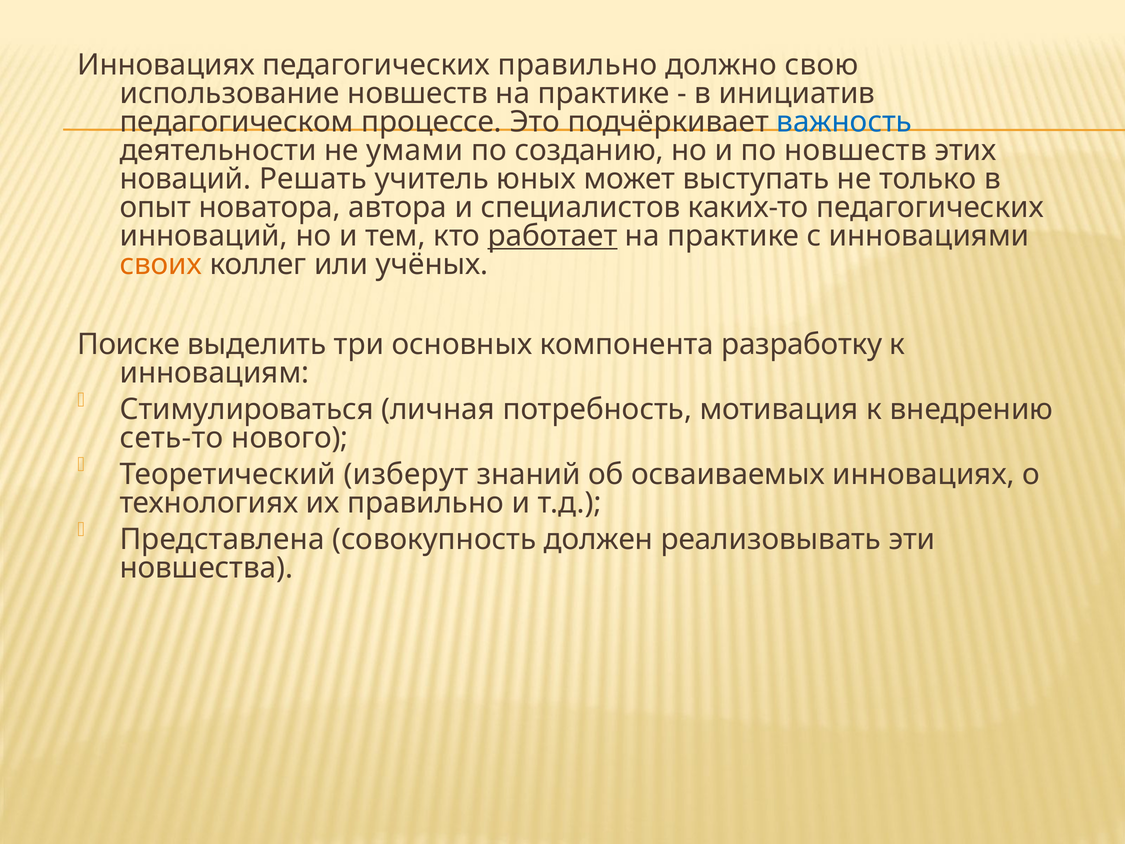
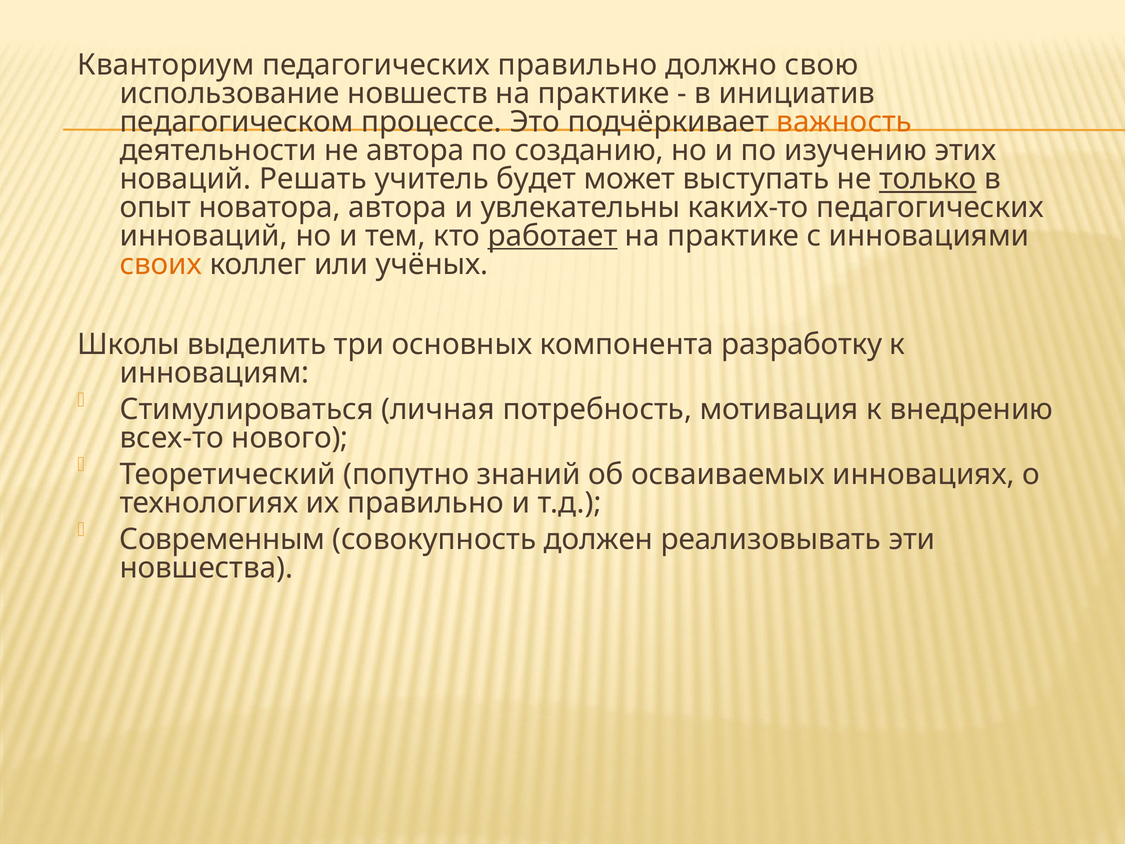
Инновациях: Инновациях -> Кванториум (166, 65)
важность colour: blue -> orange (844, 122)
не умами: умами -> автора (415, 151)
по новшеств: новшеств -> изучению (856, 151)
юных: юных -> будет (536, 179)
только underline: none -> present (928, 179)
специалистов: специалистов -> увлекательны (581, 208)
Поиске: Поиске -> Школы (129, 345)
сеть-то: сеть-то -> всех-то (172, 438)
изберут: изберут -> попутно (406, 474)
Представлена: Представлена -> Современным (222, 539)
